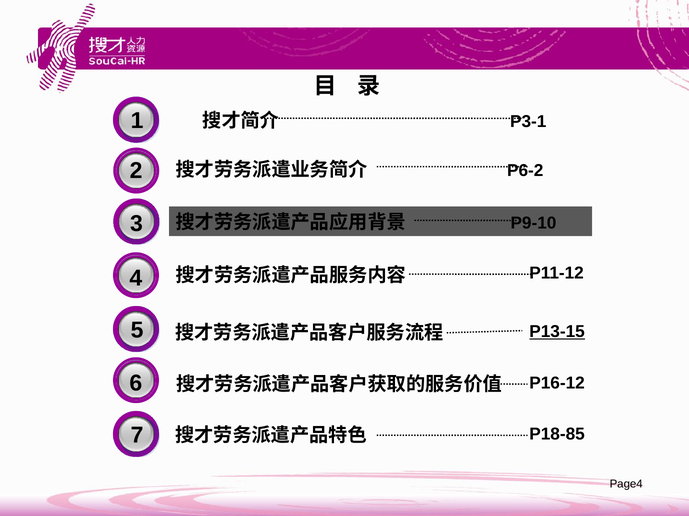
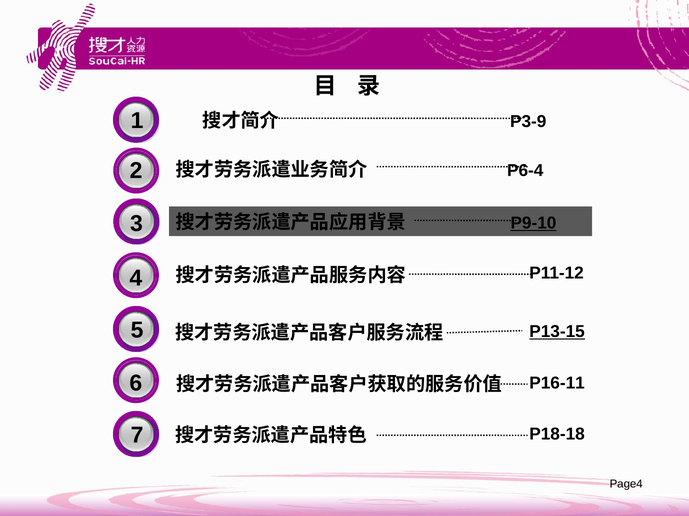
P3-1: P3-1 -> P3-9 (528, 122)
P6-2: P6-2 -> P6-4 (525, 171)
P9-10 underline: none -> present (533, 224)
P16-12: P16-12 -> P16-11 (557, 383)
P18-85: P18-85 -> P18-18 (557, 435)
